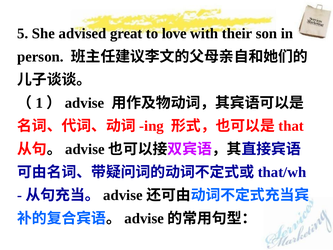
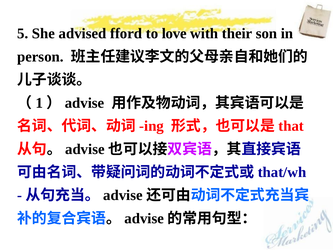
great: great -> fford (126, 34)
